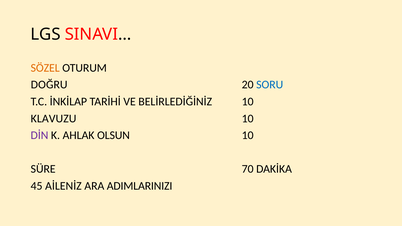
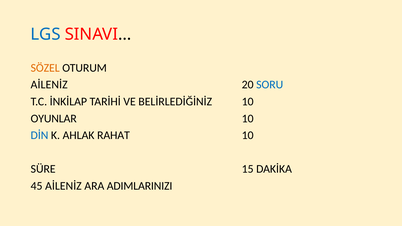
LGS colour: black -> blue (46, 34)
DOĞRU: DOĞRU -> AİLENİZ (49, 85)
KLAVUZU: KLAVUZU -> OYUNLAR (54, 119)
DİN colour: purple -> blue (40, 135)
OLSUN: OLSUN -> RAHAT (113, 135)
70: 70 -> 15 (248, 169)
